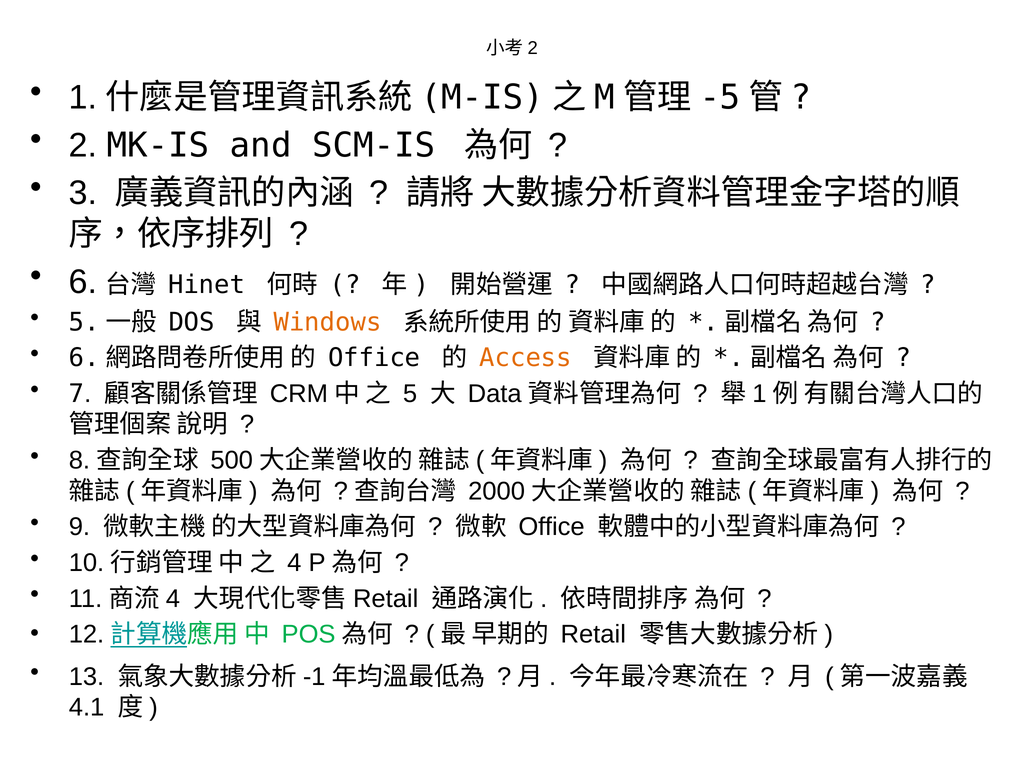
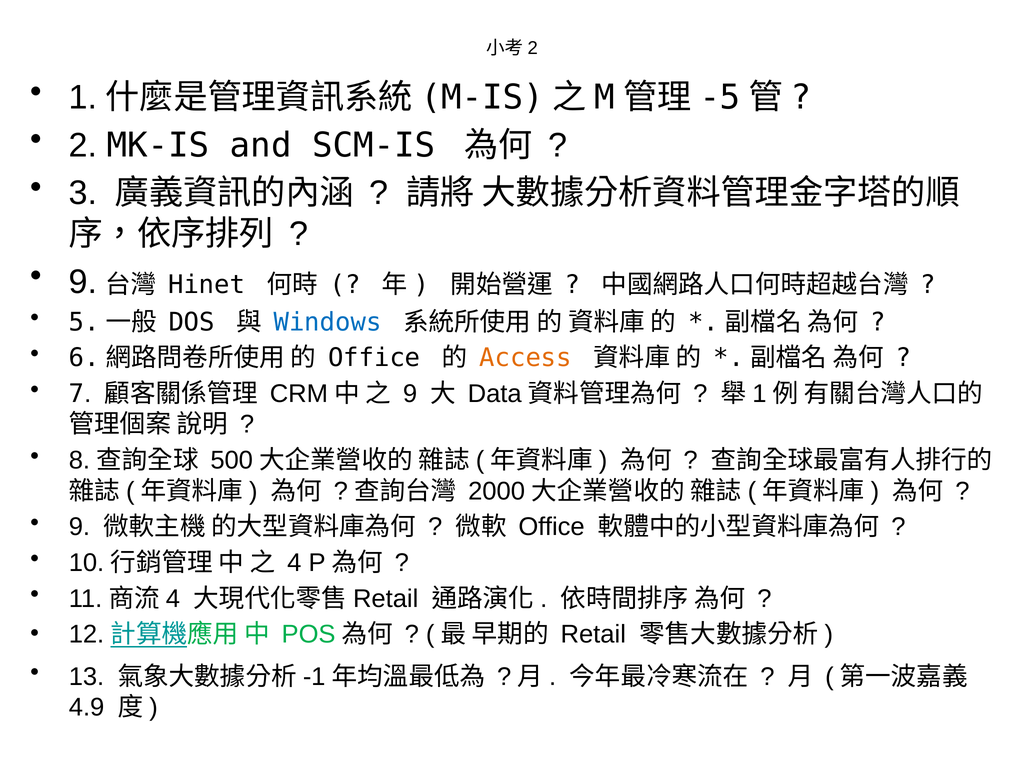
6: 6 -> 9 (83, 282)
Windows colour: orange -> blue (328, 322)
5: 5 -> 9 (410, 394)
4.1: 4.1 -> 4.9 (87, 707)
